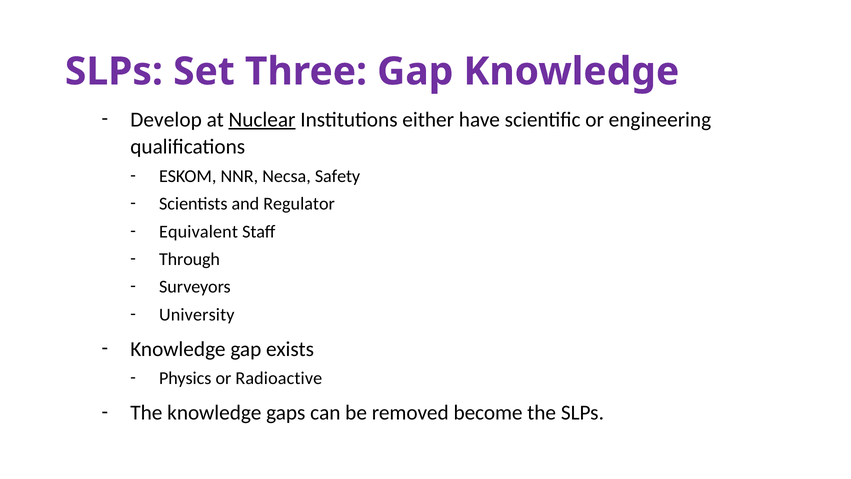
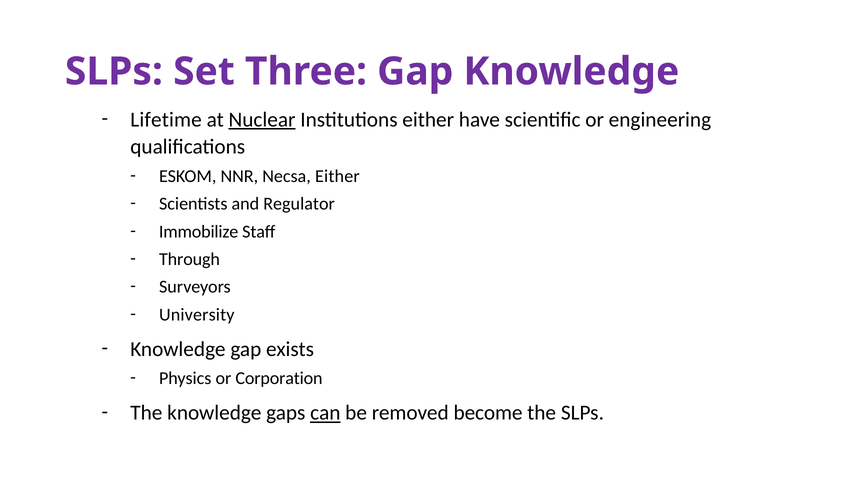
Develop: Develop -> Lifetime (166, 120)
Necsa Safety: Safety -> Either (337, 176)
Equivalent: Equivalent -> Immobilize (199, 231)
Radioactive: Radioactive -> Corporation (279, 378)
can underline: none -> present (325, 413)
